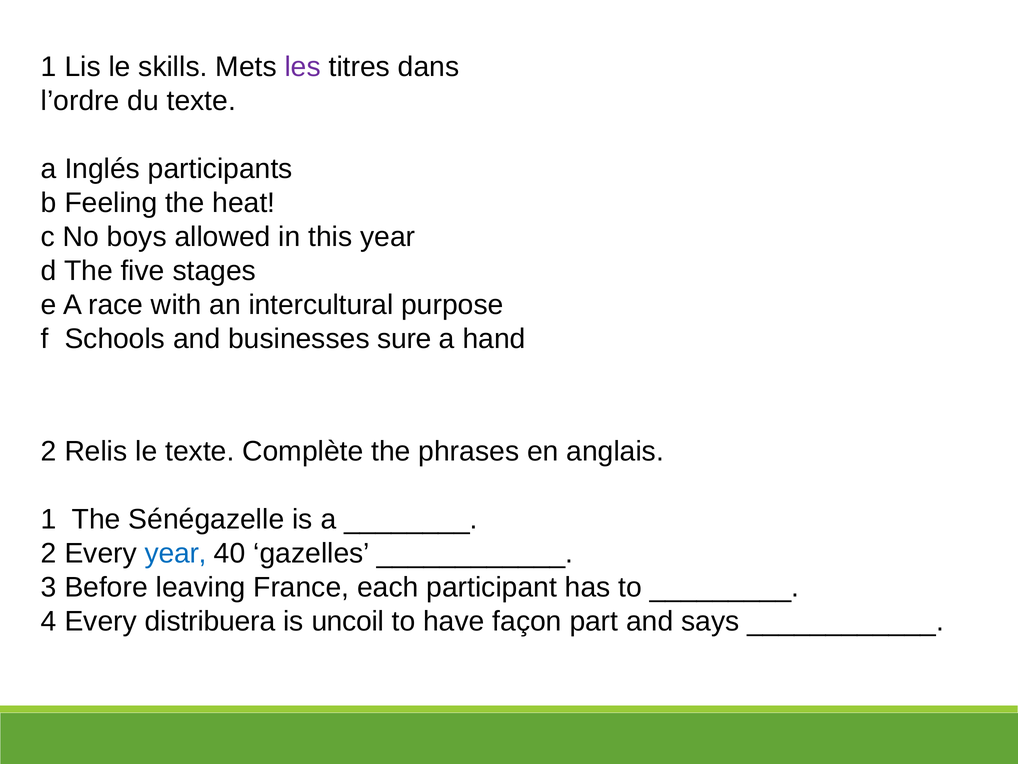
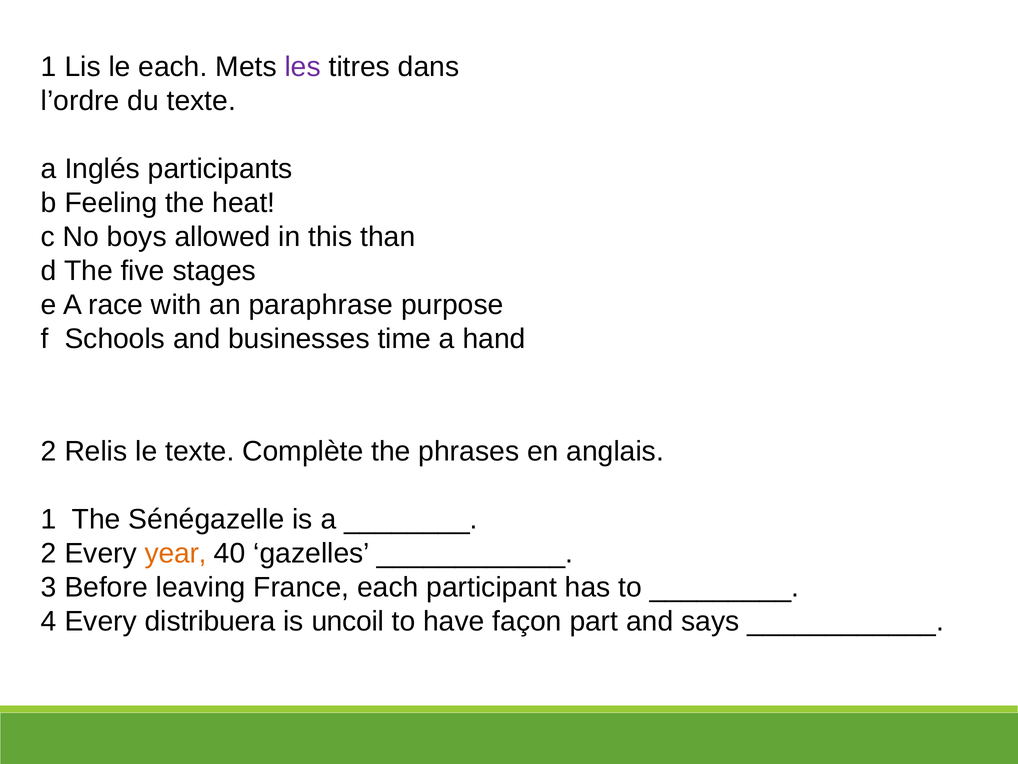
le skills: skills -> each (173, 67)
this year: year -> than (388, 237)
intercultural: intercultural -> paraphrase (321, 305)
sure: sure -> time (404, 339)
year colour: blue -> orange (176, 553)
